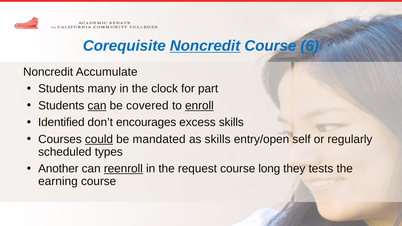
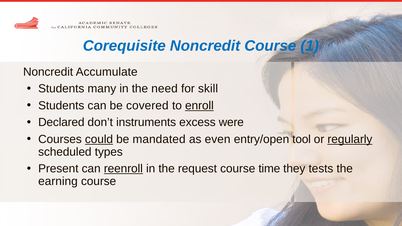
Noncredit underline: present -> none (205, 46)
6: 6 -> 1 (310, 46)
clock: clock -> need (165, 89)
part: part -> skill (208, 89)
can underline: present -> none (97, 106)
Identified: Identified -> Declared (61, 122)
encourages: encourages -> instruments (146, 122)
excess skills: skills -> were (231, 122)
as skills: skills -> even (218, 139)
self: self -> tool (302, 139)
regularly underline: none -> present (350, 139)
Another: Another -> Present (58, 169)
long: long -> time (269, 169)
